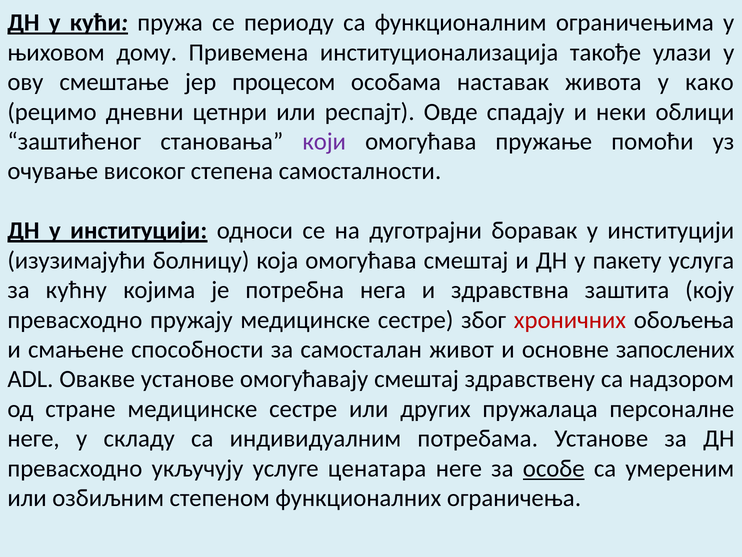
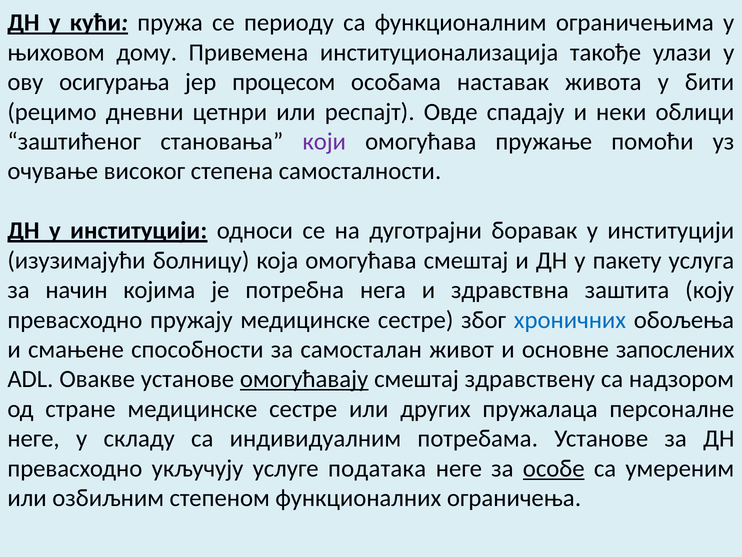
смештање: смештање -> осигурања (114, 82)
како: како -> бити (710, 82)
кућну: кућну -> начин (77, 290)
хроничних colour: red -> blue (570, 320)
омогућавају underline: none -> present (304, 379)
ценатара: ценатара -> података (377, 468)
